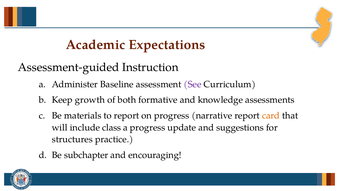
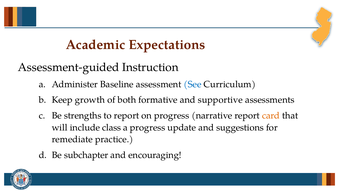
See colour: purple -> blue (193, 84)
knowledge: knowledge -> supportive (220, 100)
materials: materials -> strengths (83, 115)
structures: structures -> remediate (72, 139)
